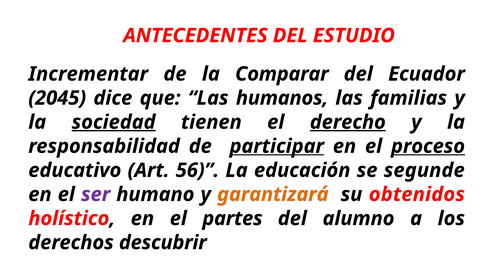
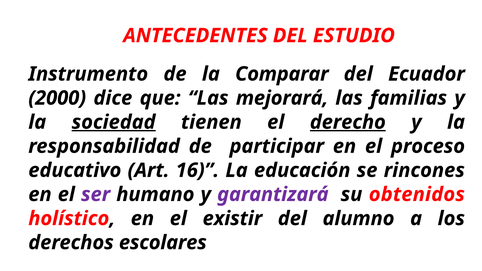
Incrementar: Incrementar -> Instrumento (88, 74)
2045: 2045 -> 2000 (57, 98)
humanos: humanos -> mejorará (282, 98)
participar underline: present -> none (277, 146)
proceso underline: present -> none (428, 146)
56: 56 -> 16 (197, 170)
segunde: segunde -> rincones (424, 170)
garantizará colour: orange -> purple (273, 194)
partes: partes -> existir (232, 219)
descubrir: descubrir -> escolares (163, 243)
